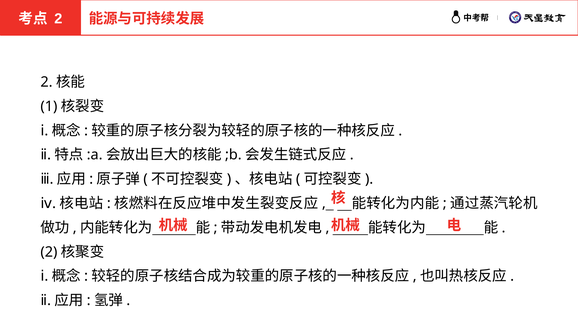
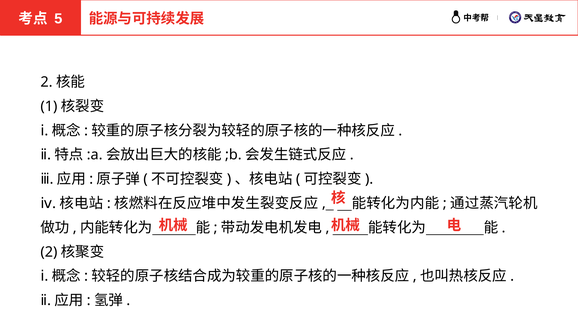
2: 2 -> 5 (58, 19)
